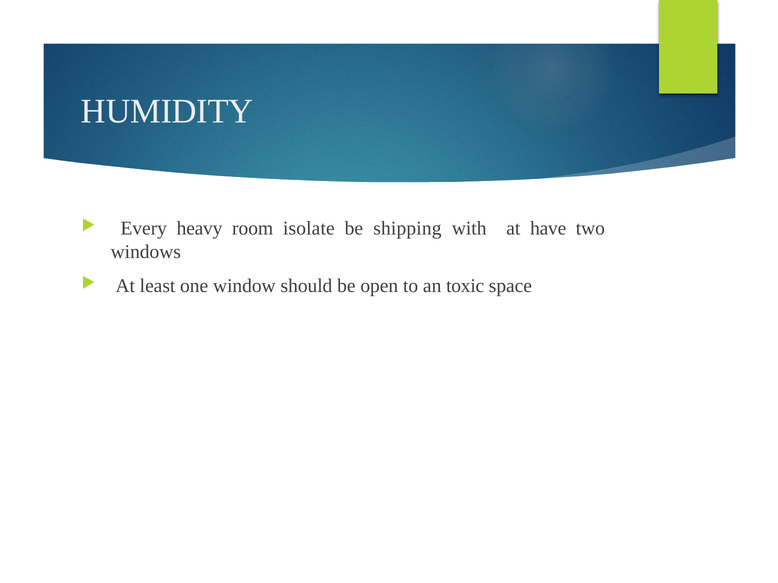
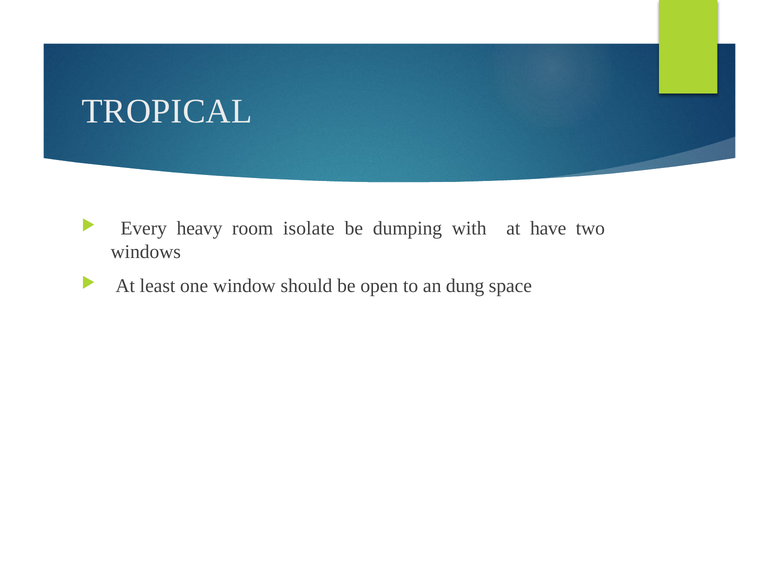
HUMIDITY: HUMIDITY -> TROPICAL (167, 111)
shipping: shipping -> dumping (408, 229)
toxic: toxic -> dung (465, 286)
